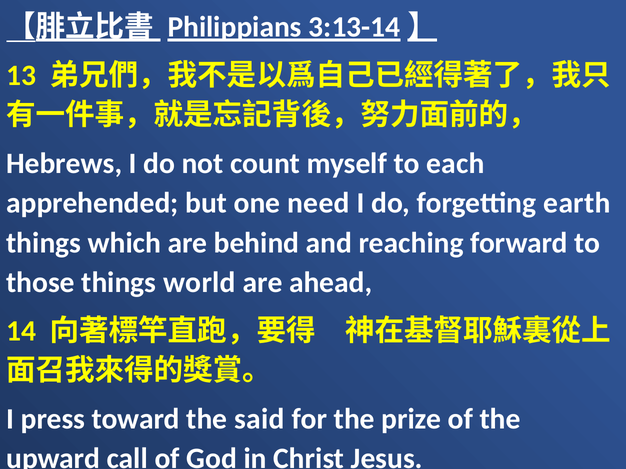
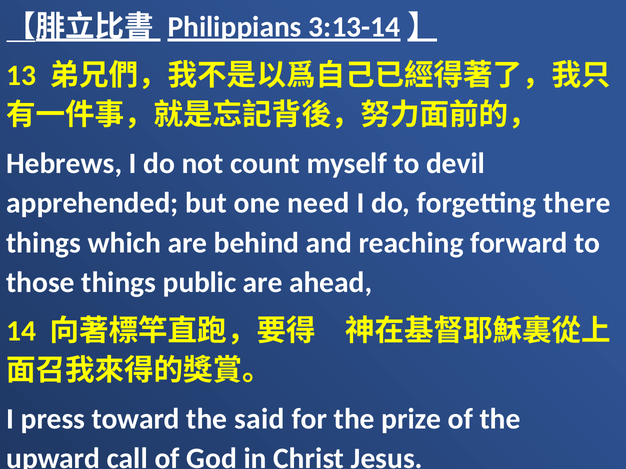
each: each -> devil (456, 164)
earth: earth -> there (577, 203)
world: world -> public (200, 283)
